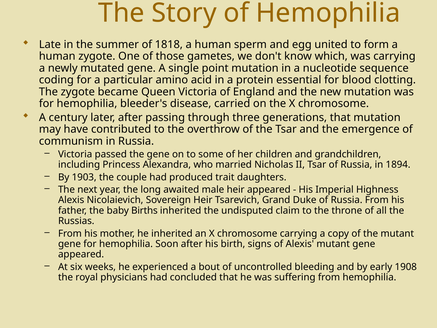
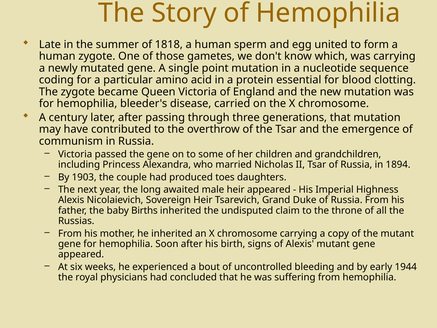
trait: trait -> toes (225, 177)
1908: 1908 -> 1944 (406, 267)
